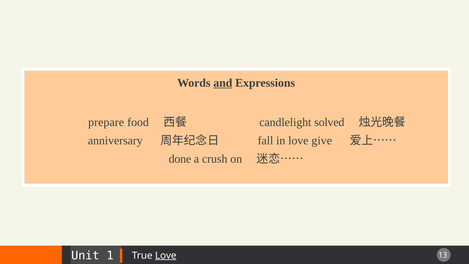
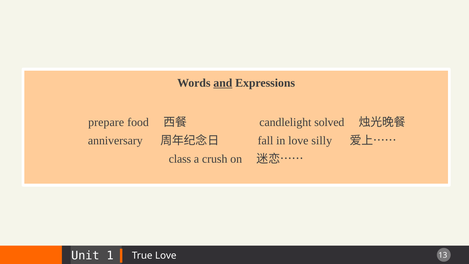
give: give -> silly (322, 141)
done: done -> class (180, 159)
Love underline: present -> none (166, 255)
